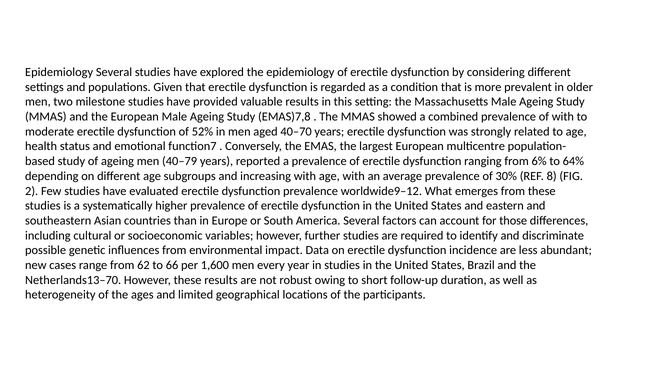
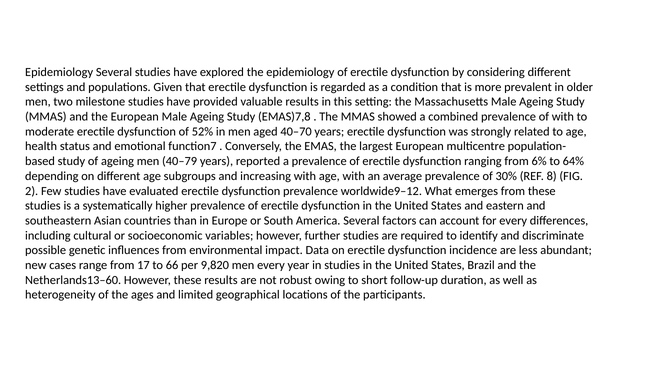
for those: those -> every (513, 221)
62: 62 -> 17 (143, 265)
1,600: 1,600 -> 9,820 (215, 265)
Netherlands13–70: Netherlands13–70 -> Netherlands13–60 (73, 280)
